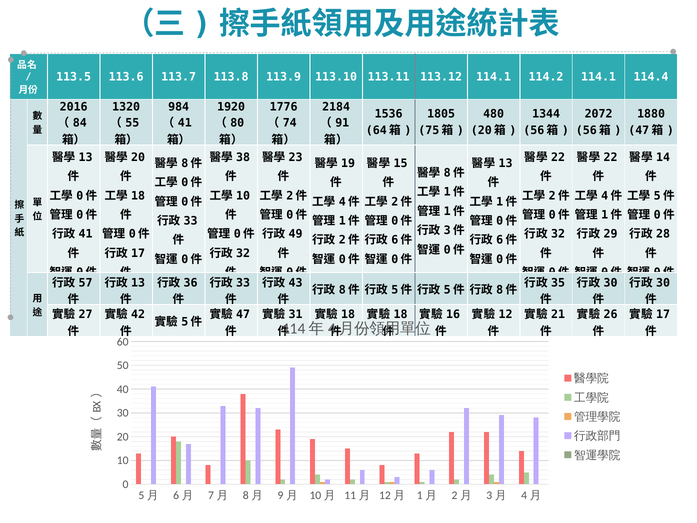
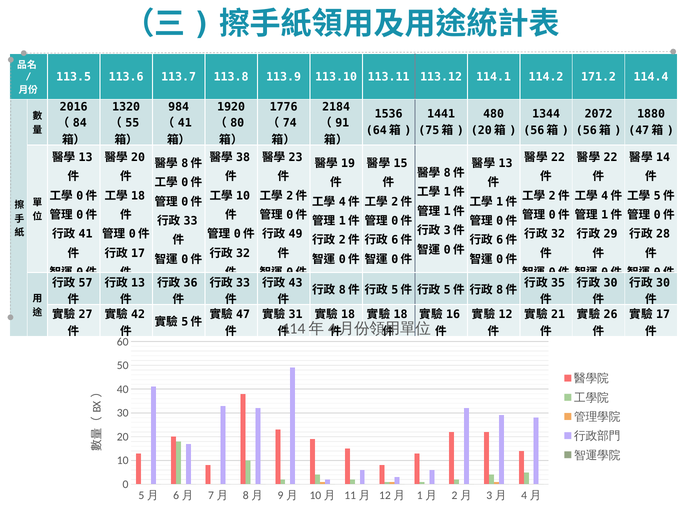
114.2 114.1: 114.1 -> 171.2 (599, 77)
1805: 1805 -> 1441 (441, 114)
